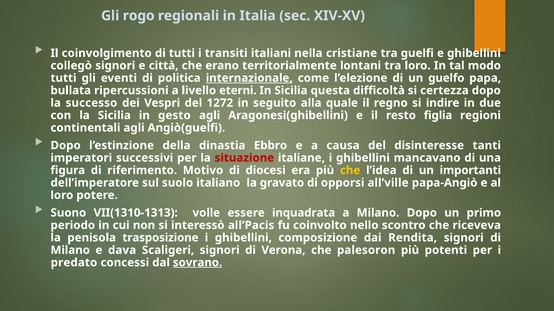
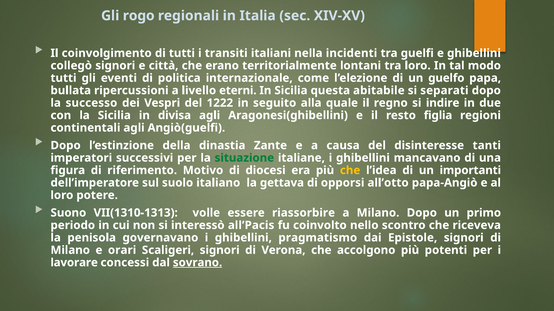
cristiane: cristiane -> incidenti (352, 53)
internazionale underline: present -> none (249, 78)
difficoltà: difficoltà -> abitabile (379, 91)
certezza: certezza -> separati (444, 91)
1272: 1272 -> 1222 (220, 103)
gesto: gesto -> divisa (174, 116)
Ebbro: Ebbro -> Zante (270, 146)
situazione colour: red -> green (244, 158)
gravato: gravato -> gettava (282, 183)
all’ville: all’ville -> all’otto (388, 183)
inquadrata: inquadrata -> riassorbire (304, 213)
trasposizione: trasposizione -> governavano (160, 238)
composizione: composizione -> pragmatismo (318, 238)
Rendita: Rendita -> Epistole (413, 238)
dava: dava -> orari (122, 251)
palesoron: palesoron -> accolgono (366, 251)
predato: predato -> lavorare (74, 263)
